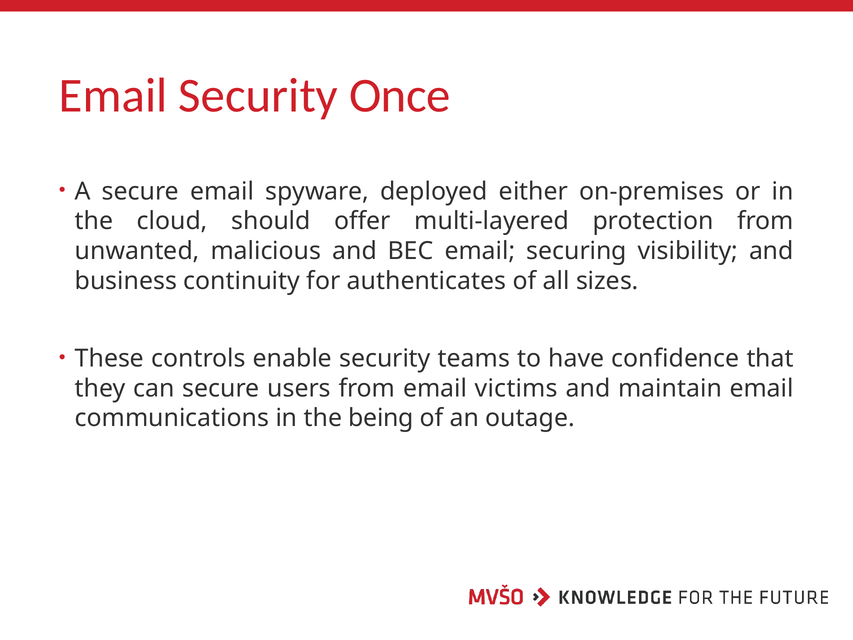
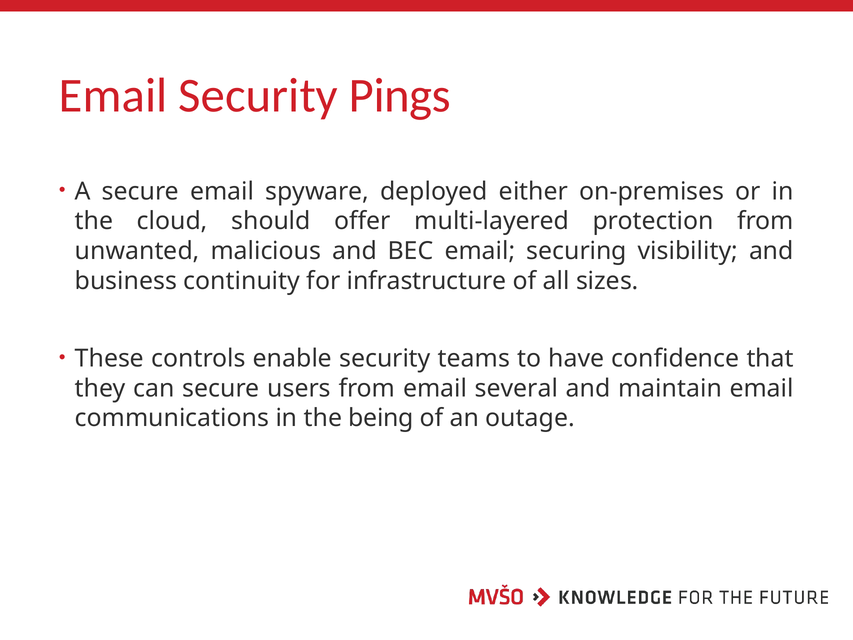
Once: Once -> Pings (400, 96)
authenticates: authenticates -> infrastructure (427, 281)
victims: victims -> several (516, 388)
